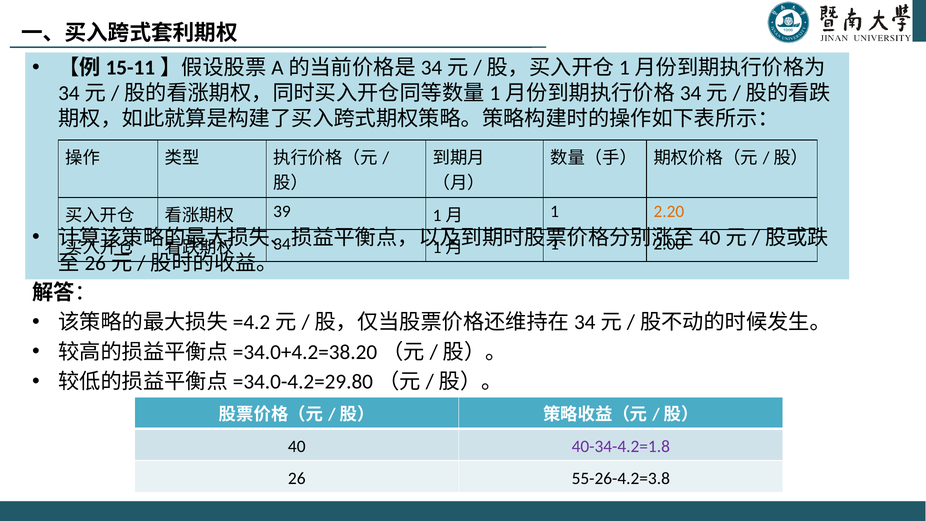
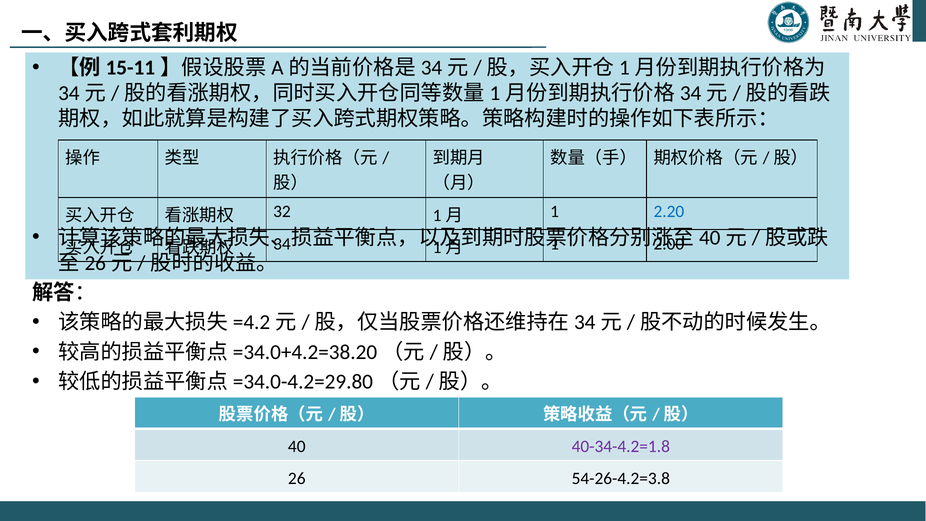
39: 39 -> 32 (282, 212)
2.20 colour: orange -> blue (669, 212)
55-26-4.2=3.8: 55-26-4.2=3.8 -> 54-26-4.2=3.8 (621, 478)
